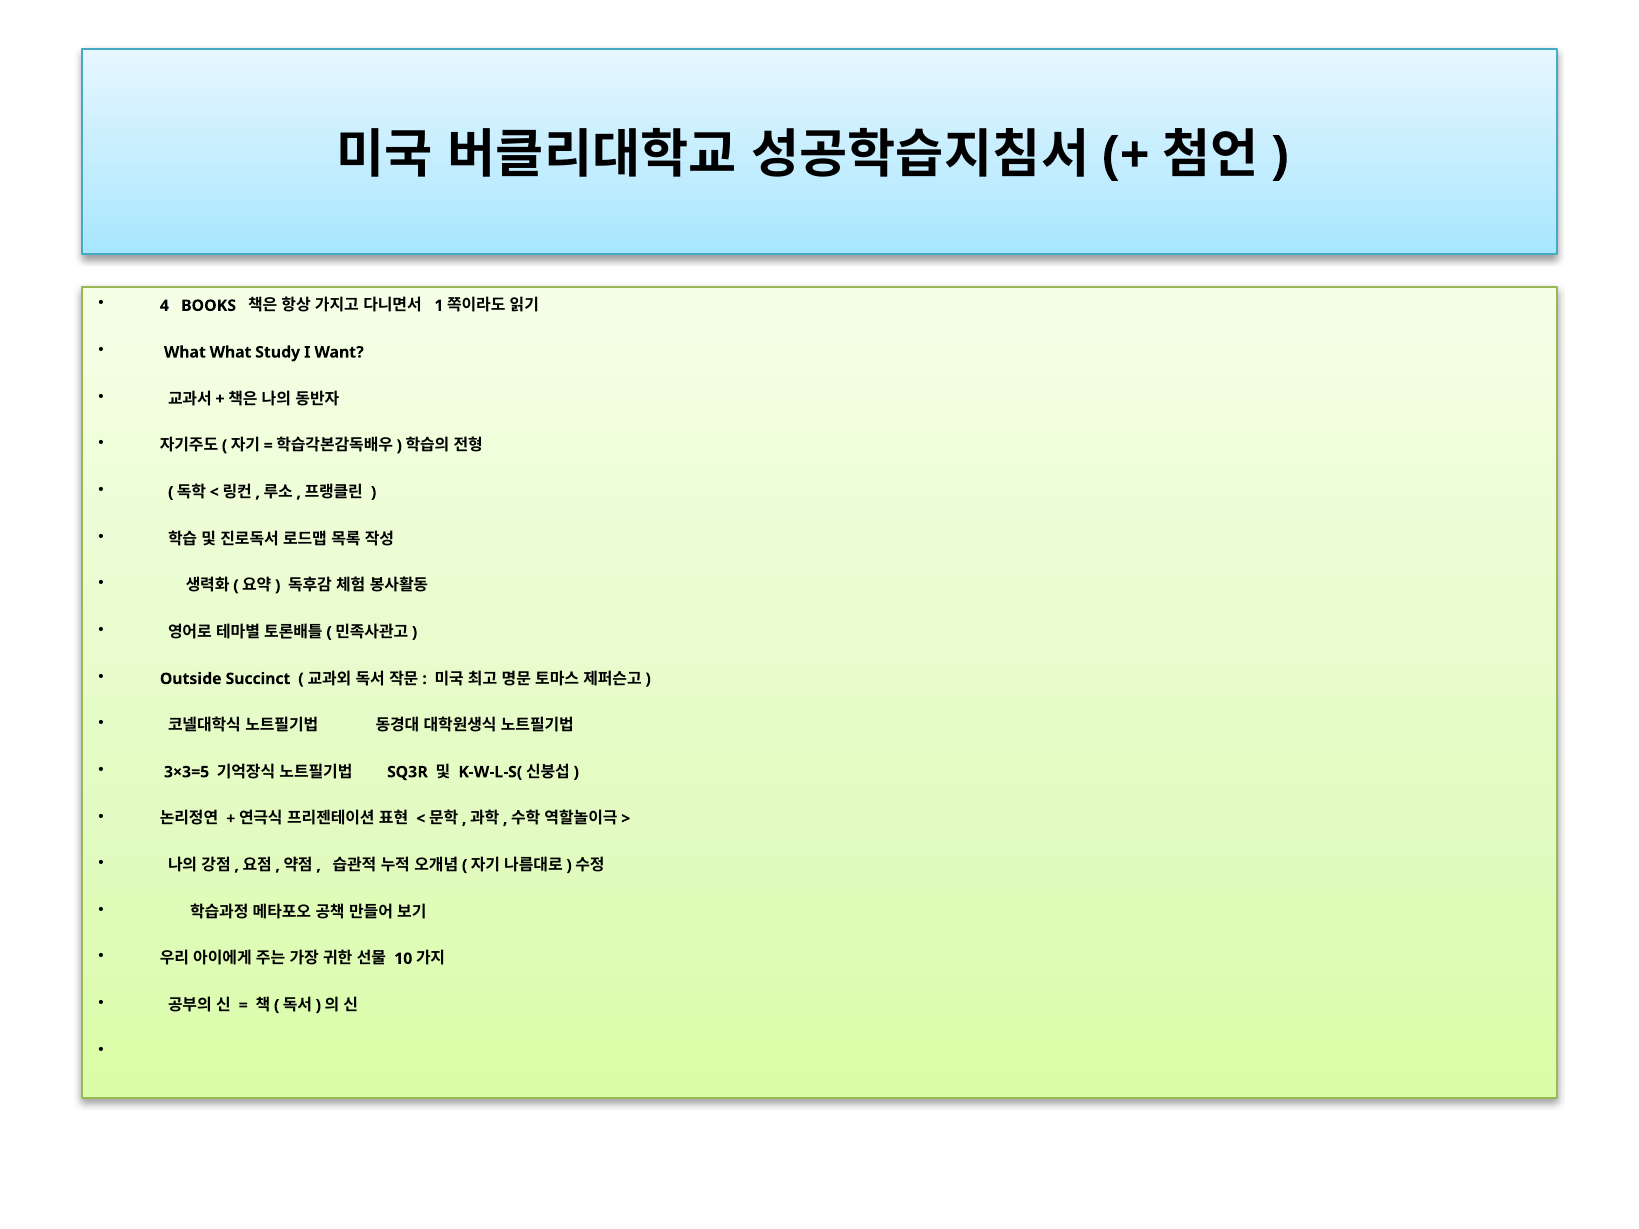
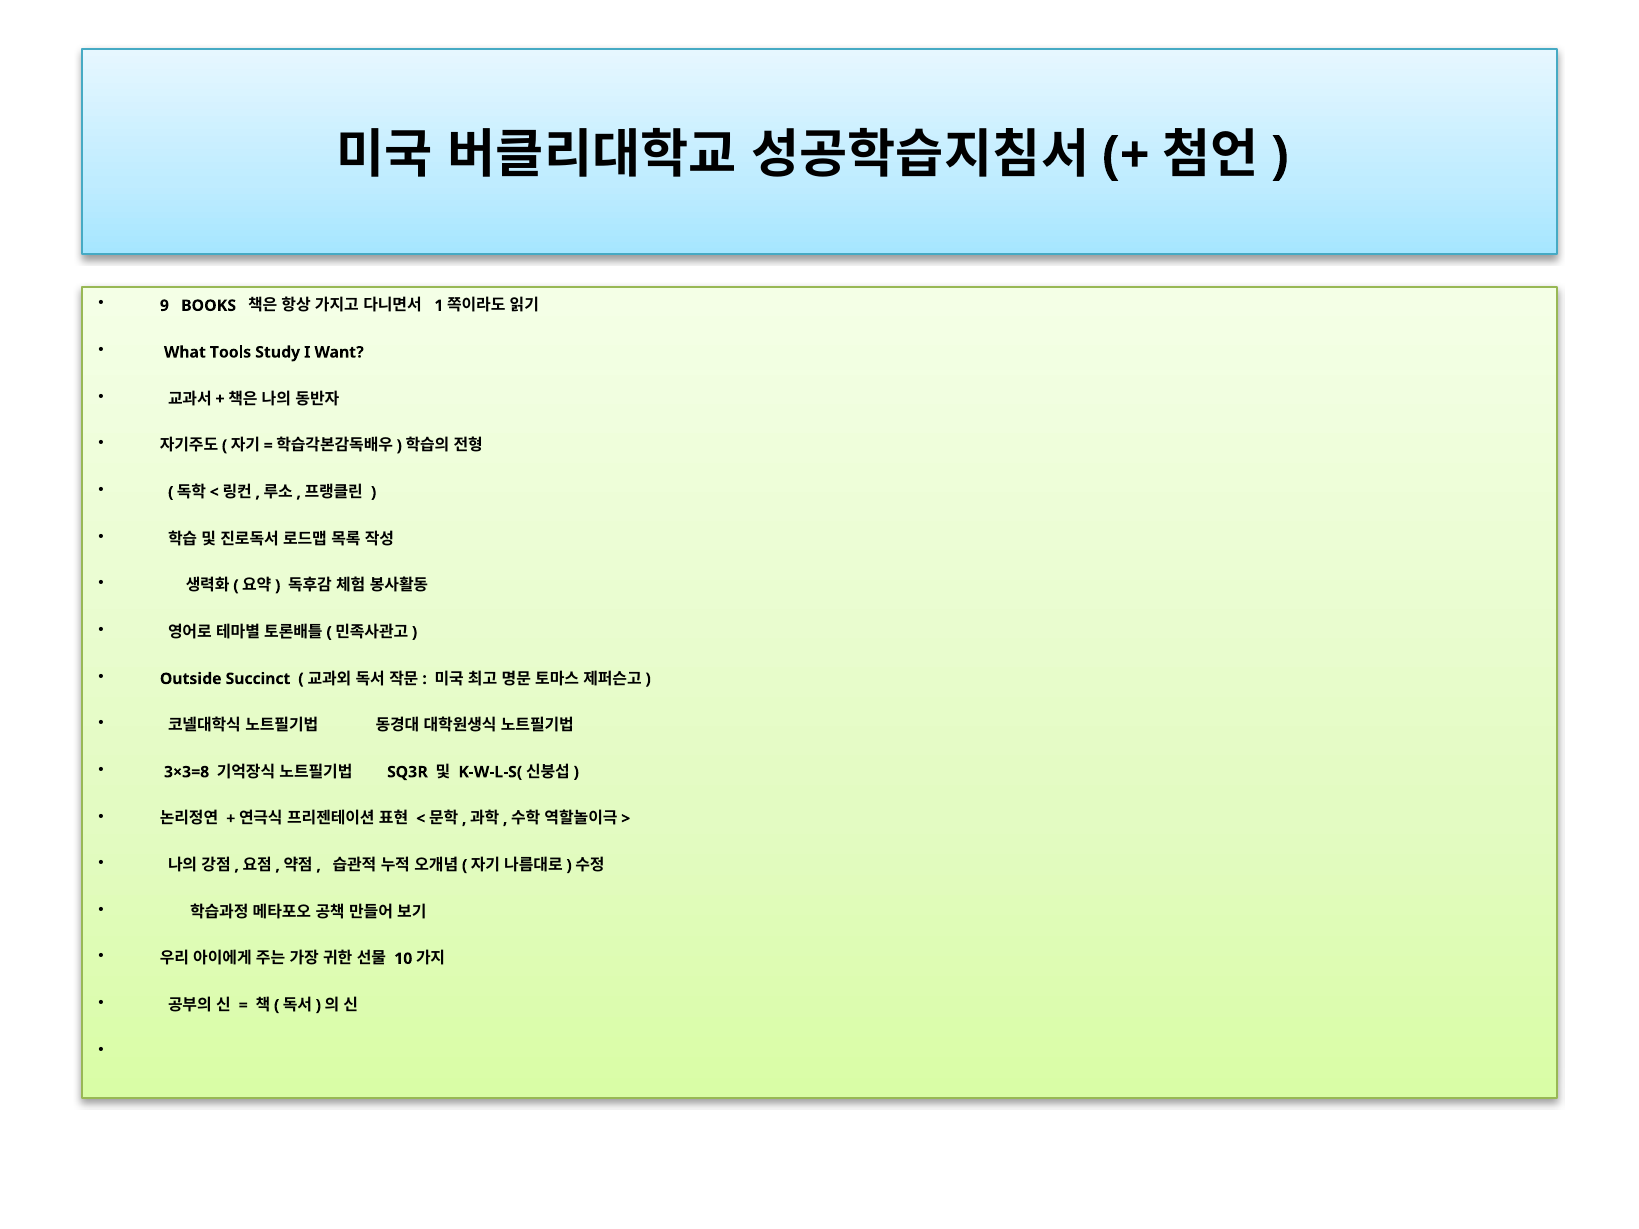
4: 4 -> 9 (164, 306)
What What: What -> Tools (231, 352)
3×3=5: 3×3=5 -> 3×3=8 (187, 772)
